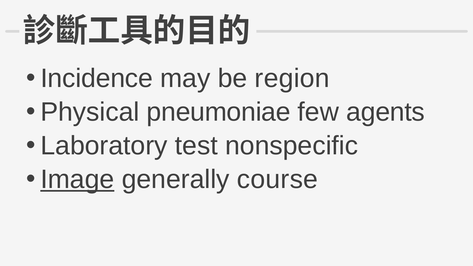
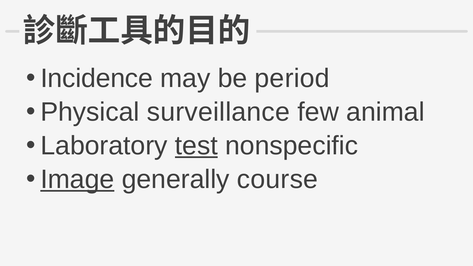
region: region -> period (292, 78)
pneumoniae: pneumoniae -> surveillance (218, 112)
agents: agents -> animal (385, 112)
test underline: none -> present (196, 146)
